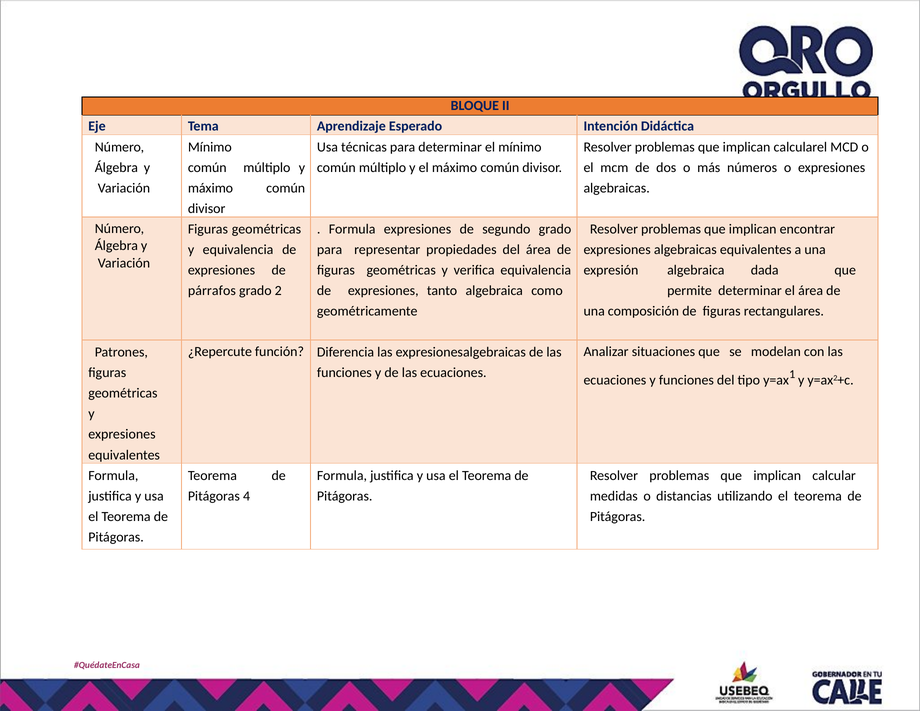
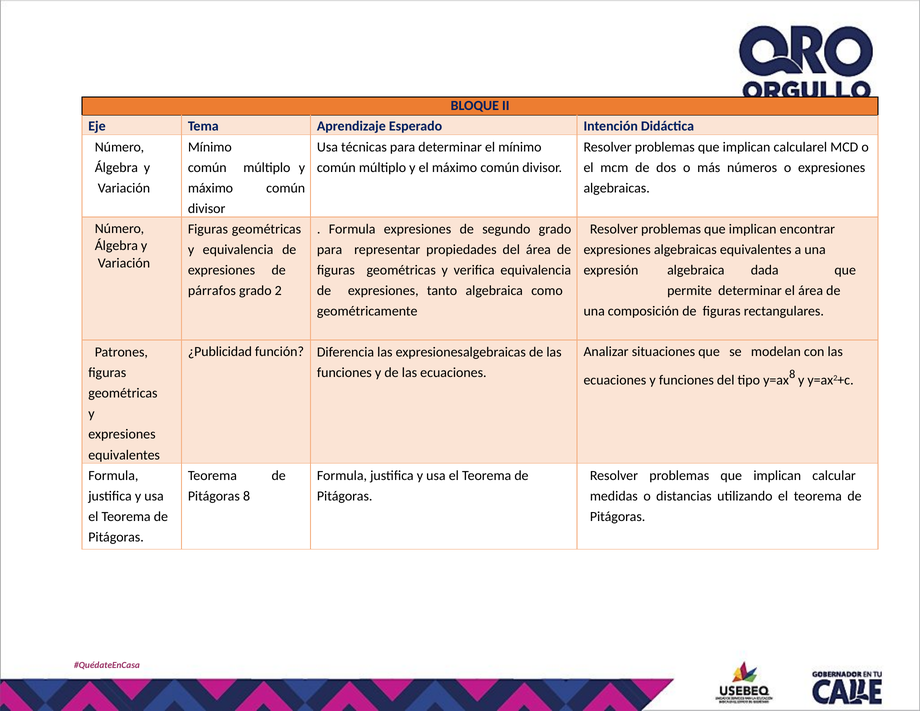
¿Repercute: ¿Repercute -> ¿Publicidad (220, 351)
1: 1 -> 8 (792, 374)
Pitágoras 4: 4 -> 8 (247, 496)
